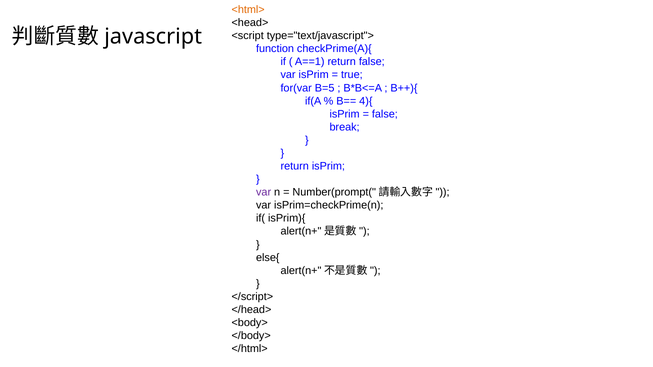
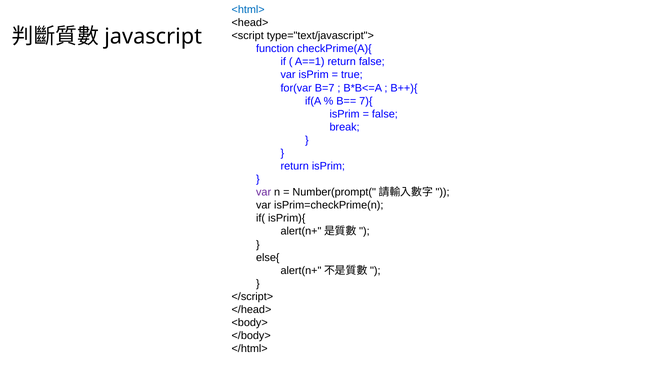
<html> colour: orange -> blue (248, 10)
B=5: B=5 -> B=7 (325, 88)
4){: 4){ -> 7){ (366, 101)
